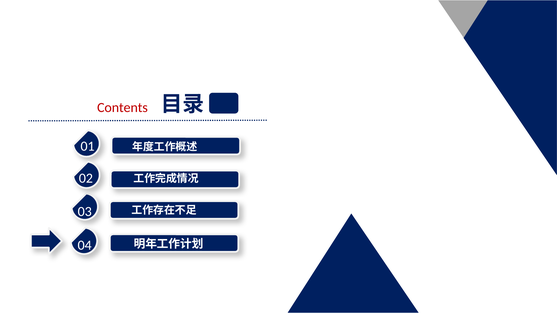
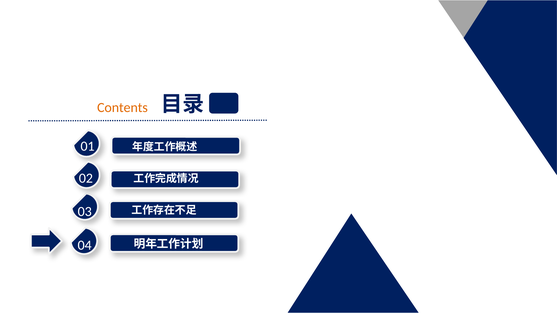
Contents colour: red -> orange (122, 108)
